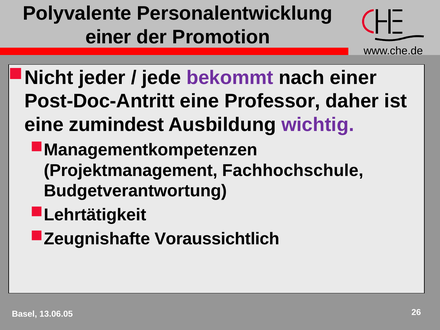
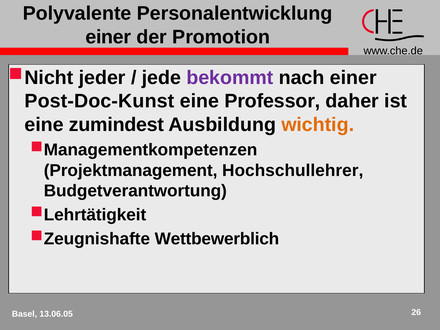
Post-Doc-Antritt: Post-Doc-Antritt -> Post-Doc-Kunst (99, 101)
wichtig colour: purple -> orange (318, 125)
Fachhochschule: Fachhochschule -> Hochschullehrer (293, 170)
Voraussichtlich: Voraussichtlich -> Wettbewerblich (217, 239)
